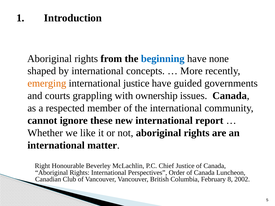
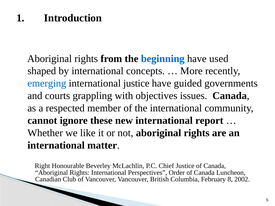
none: none -> used (219, 59)
emerging colour: orange -> blue (47, 83)
ownership: ownership -> objectives (157, 96)
